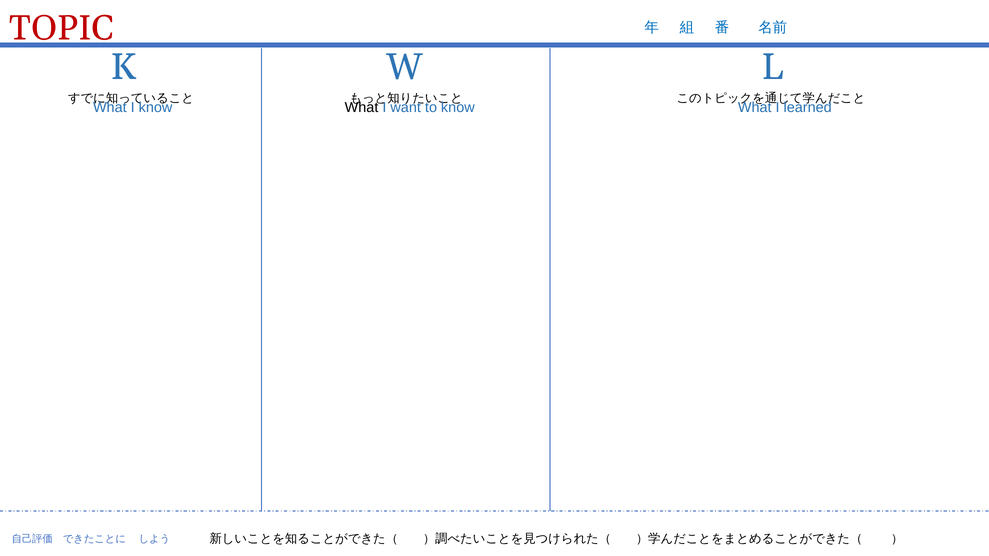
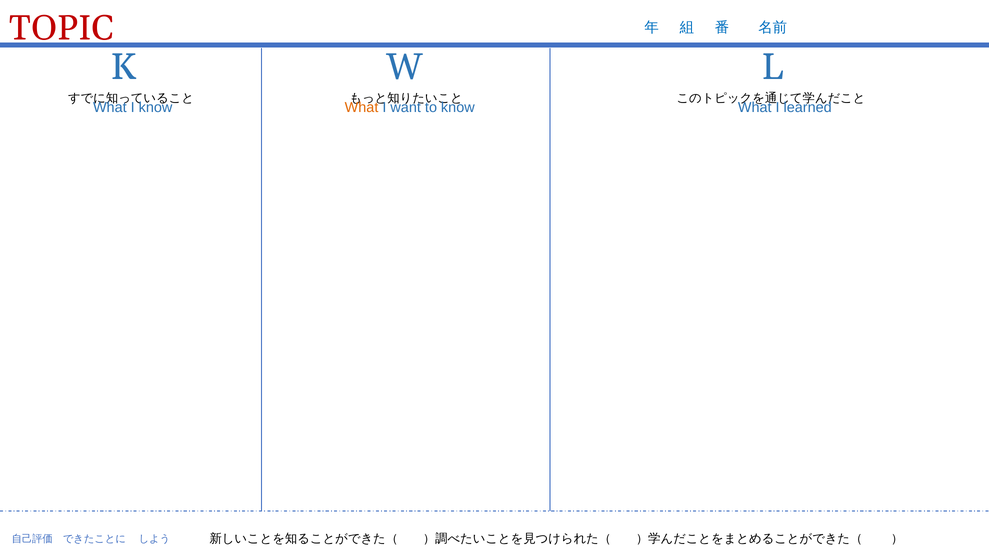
What colour: black -> orange (362, 107)
